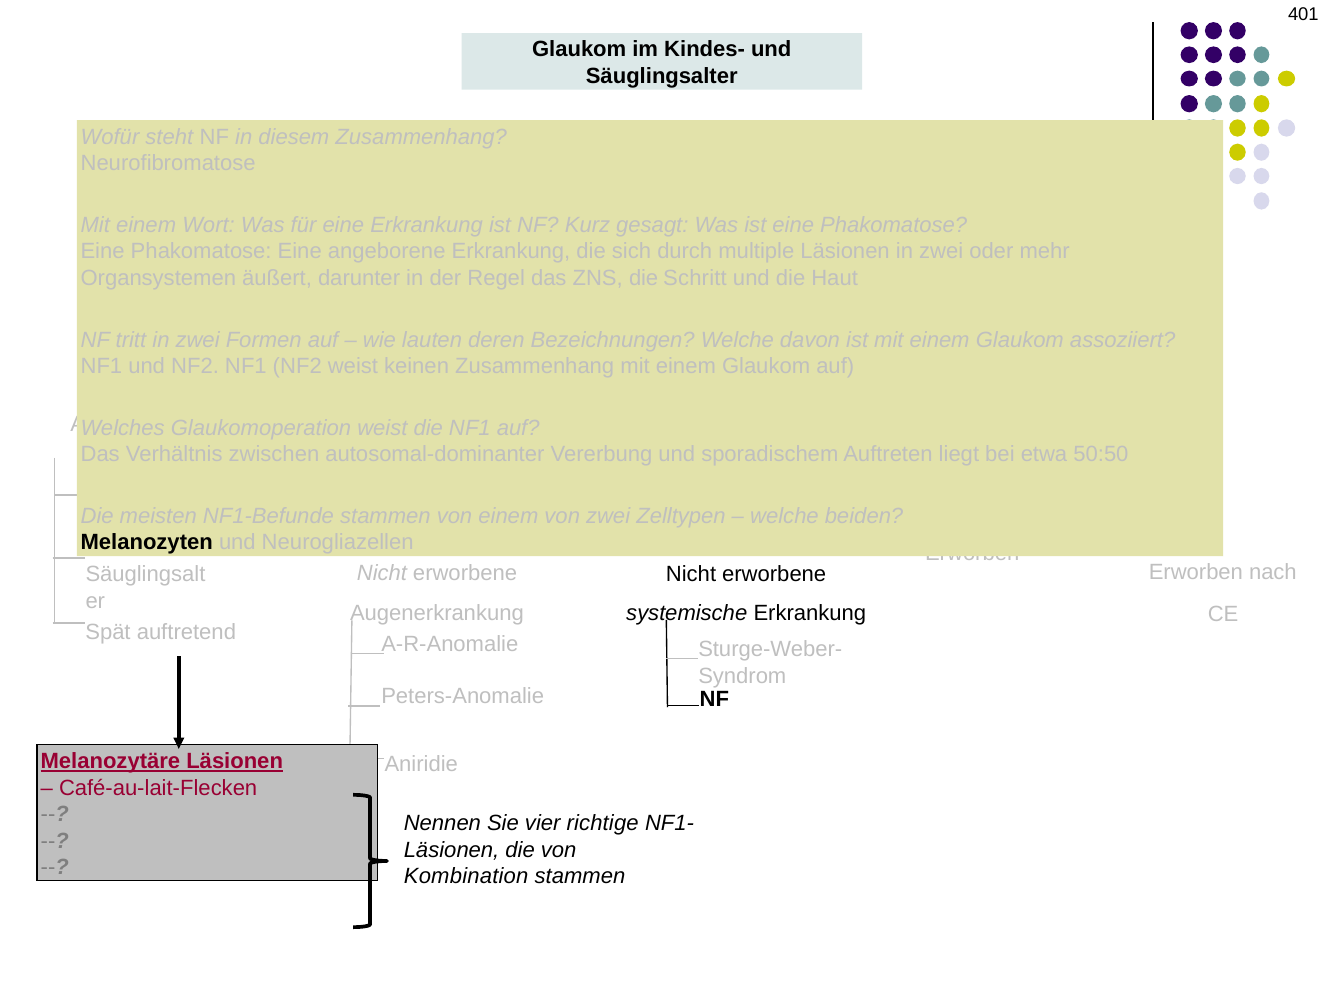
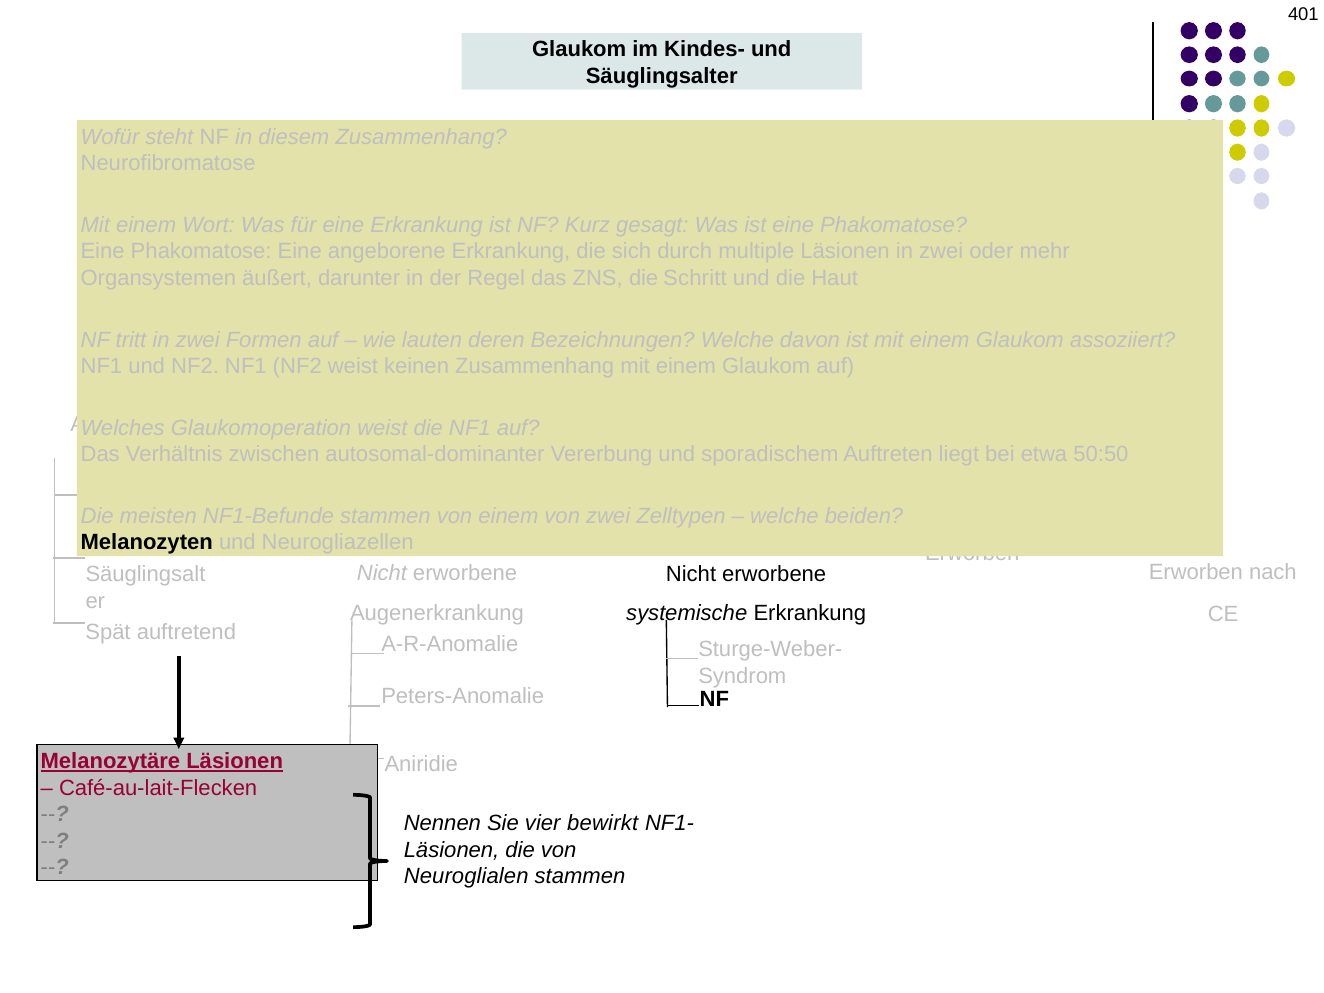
richtige: richtige -> bewirkt (603, 823)
Kombination: Kombination -> Neuroglialen (466, 876)
